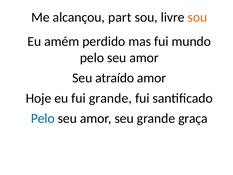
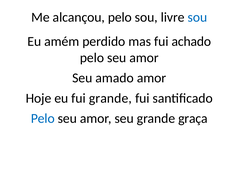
alcançou part: part -> pelo (120, 17)
sou colour: orange -> blue (197, 17)
mundo: mundo -> achado (191, 41)
atraído: atraído -> amado (115, 78)
